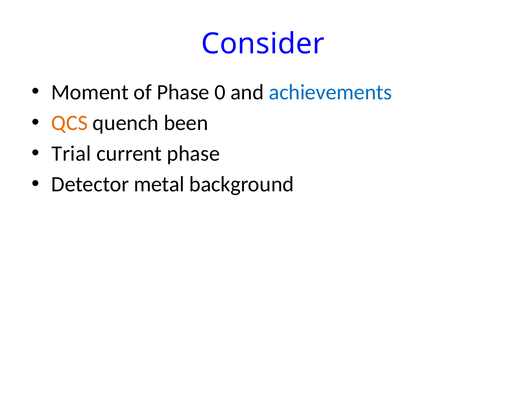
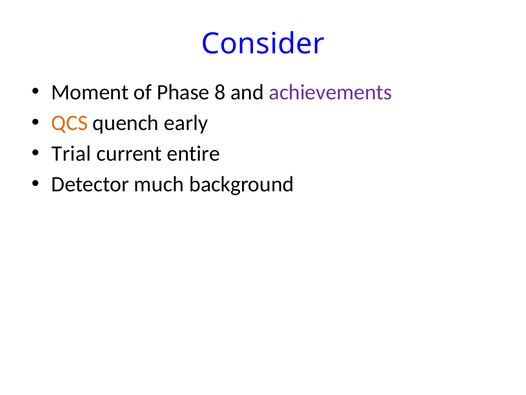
0: 0 -> 8 (220, 92)
achievements colour: blue -> purple (331, 92)
been: been -> early (186, 123)
current phase: phase -> entire (193, 153)
metal: metal -> much (159, 184)
